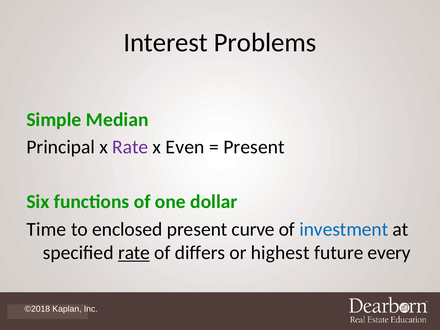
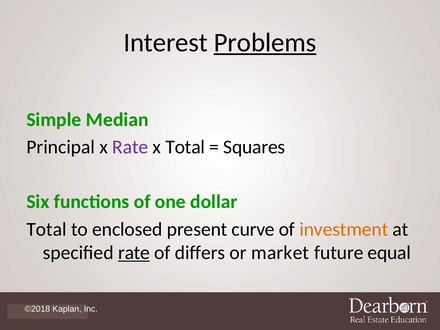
Problems underline: none -> present (265, 43)
x Even: Even -> Total (185, 147)
Present: Present -> Squares (254, 147)
Time: Time -> Total (46, 229)
investment colour: blue -> orange (344, 229)
highest: highest -> market (280, 253)
every: every -> equal (389, 253)
